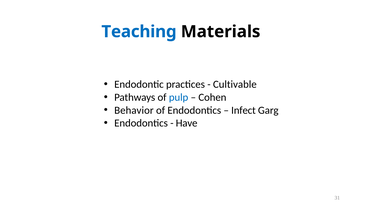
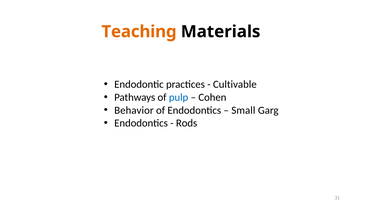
Teaching colour: blue -> orange (139, 32)
Infect: Infect -> Small (243, 110)
Have: Have -> Rods (187, 123)
